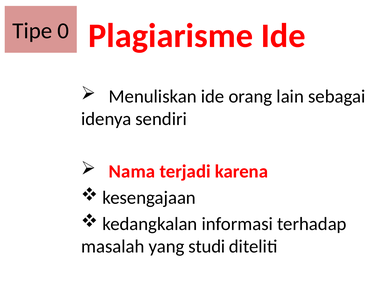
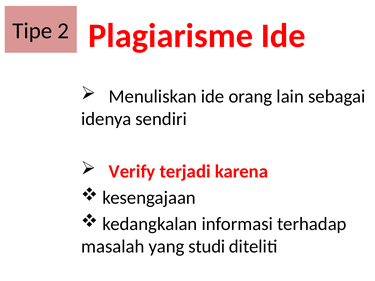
0: 0 -> 2 (63, 31)
Nama: Nama -> Verify (132, 172)
